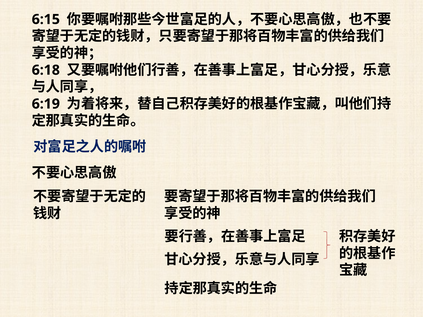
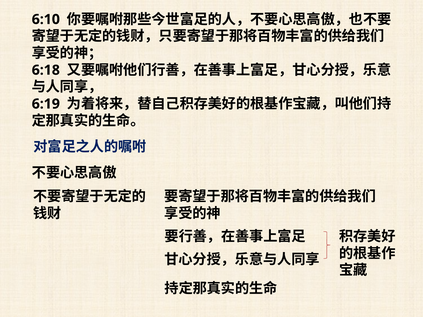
6:15: 6:15 -> 6:10 (46, 19)
